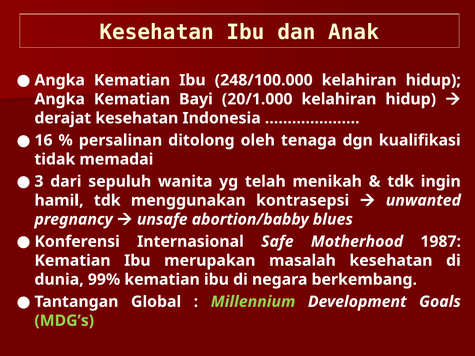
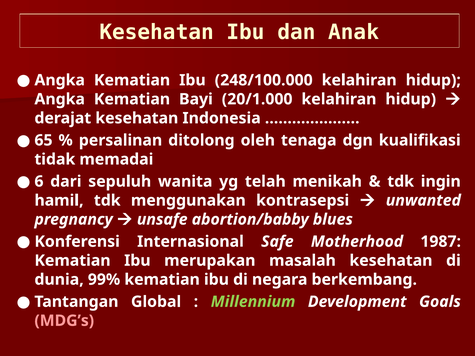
16: 16 -> 65 (43, 140)
3: 3 -> 6 (39, 182)
MDG’s colour: light green -> pink (64, 321)
